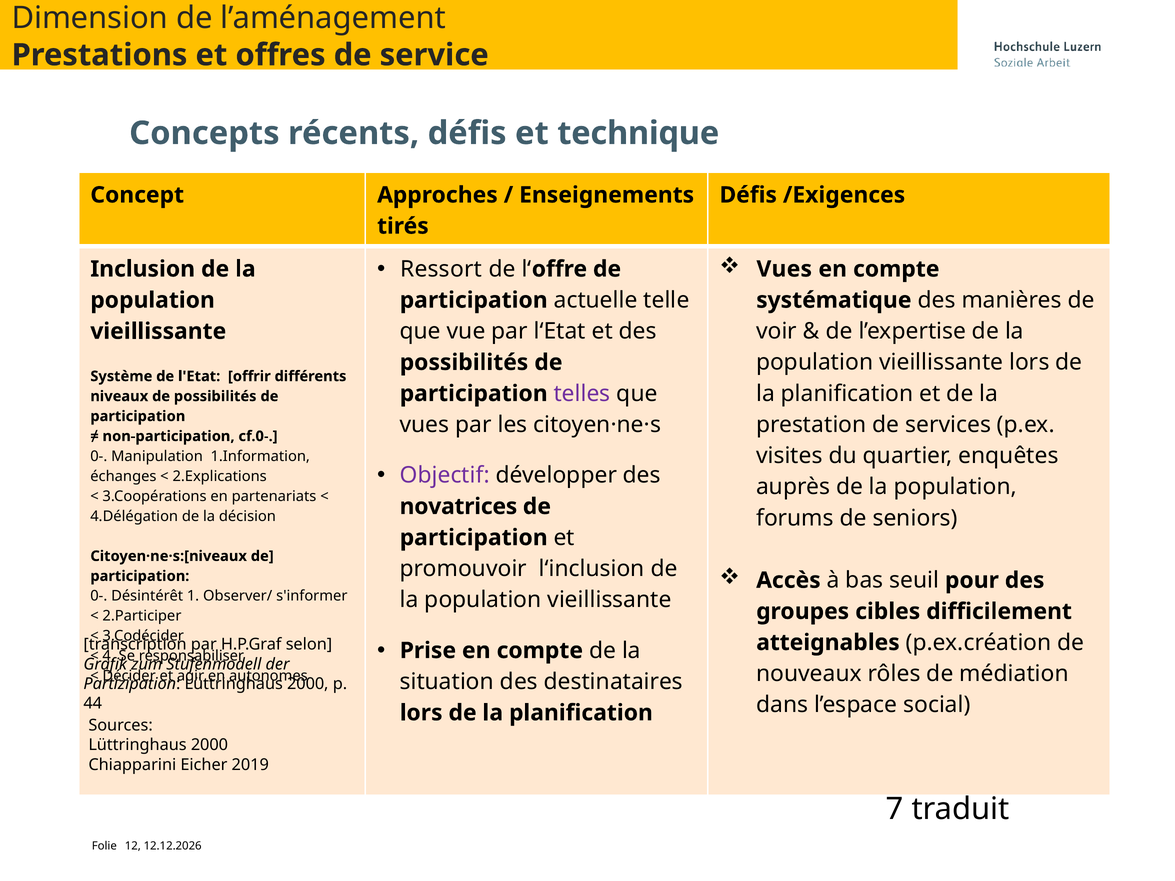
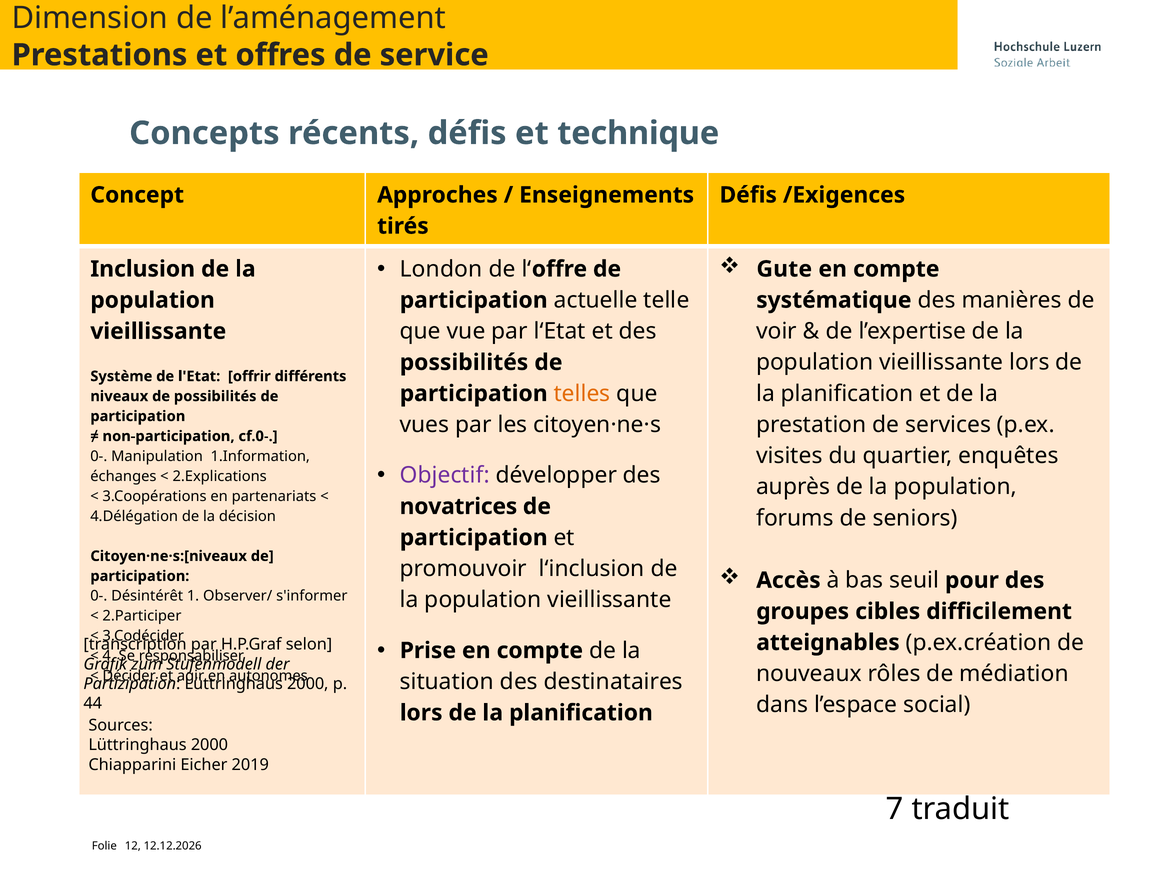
Vues: Vues -> Gute (784, 269)
Ressort: Ressort -> London (441, 269)
telles colour: purple -> orange (582, 394)
